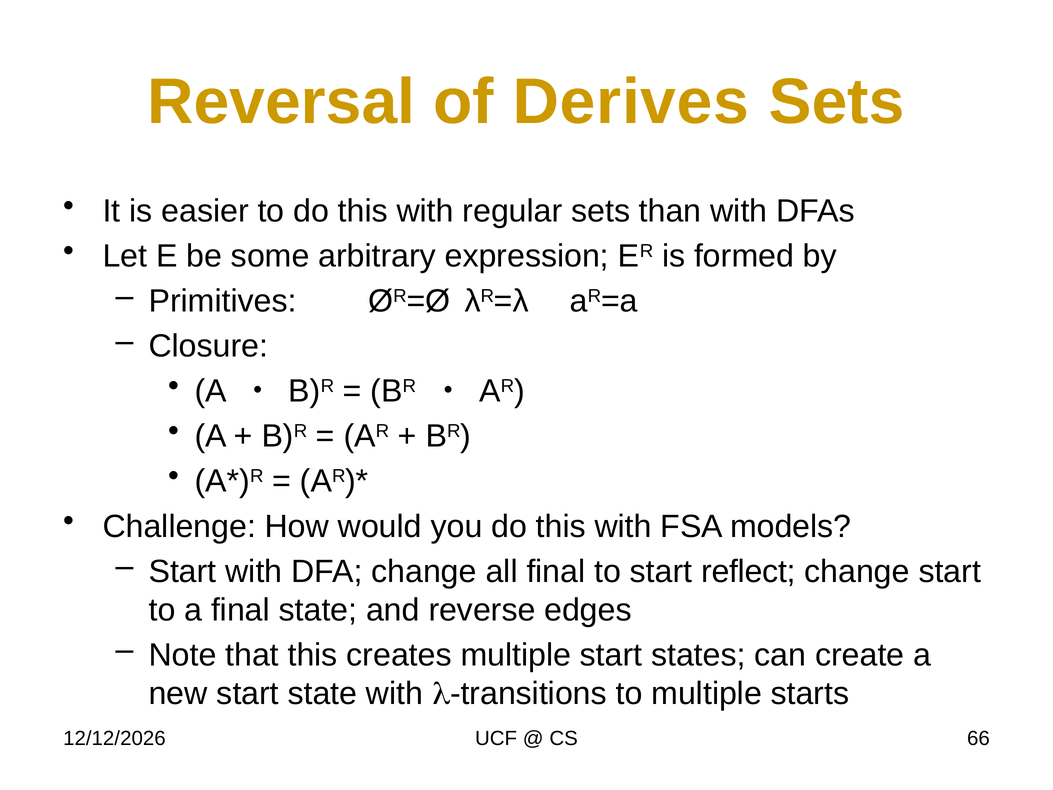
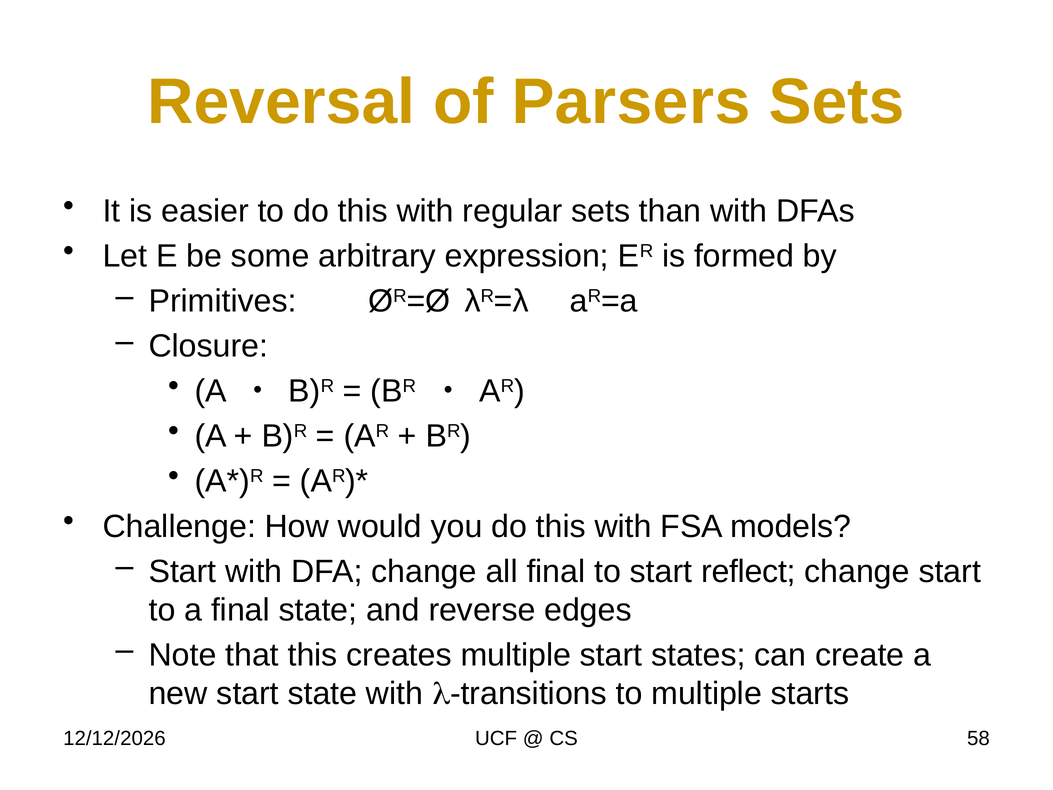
Derives: Derives -> Parsers (631, 102)
66: 66 -> 58 (978, 738)
